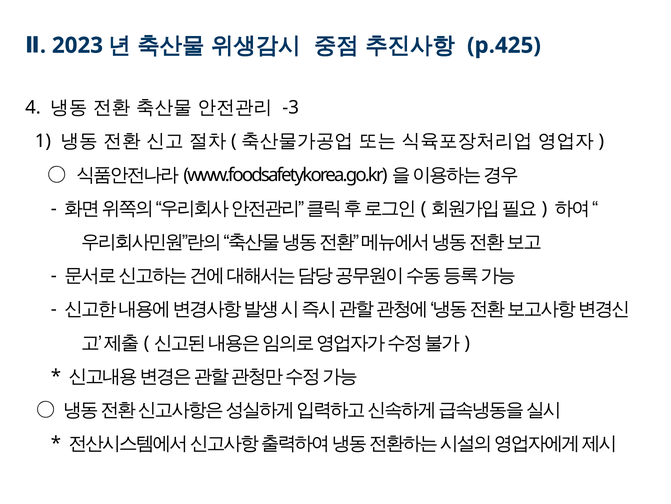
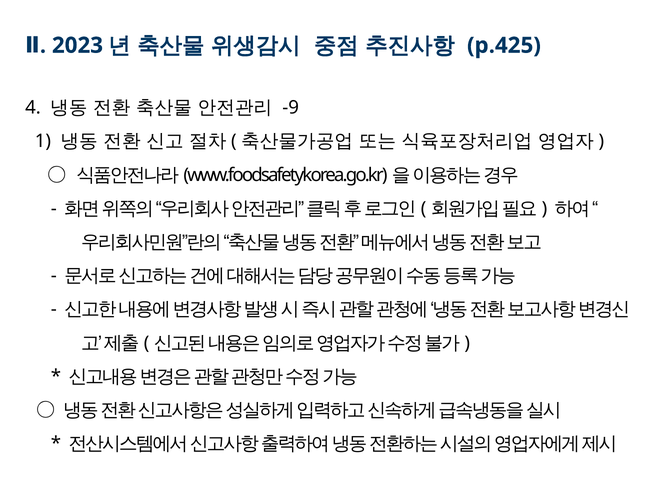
-3: -3 -> -9 (291, 108)
